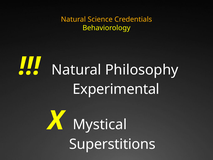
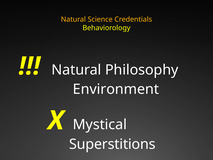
Experimental: Experimental -> Environment (116, 89)
